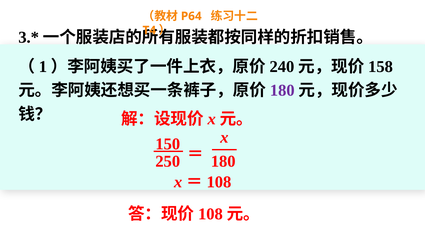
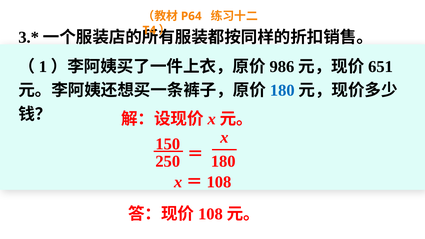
240: 240 -> 986 (282, 67)
158: 158 -> 651 (381, 67)
180 colour: purple -> blue (282, 90)
